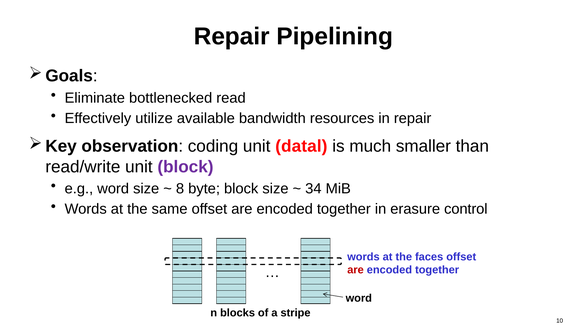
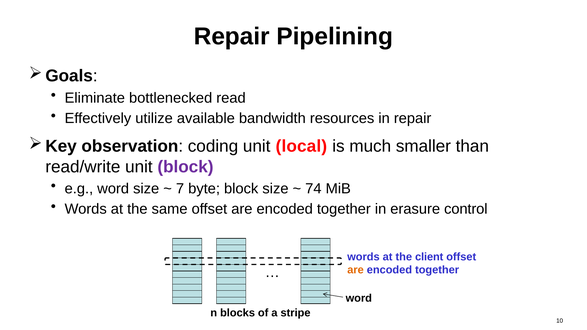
datal: datal -> local (301, 146)
8: 8 -> 7 (180, 189)
34: 34 -> 74 (313, 189)
faces: faces -> client (429, 257)
are colour: red -> orange (356, 270)
